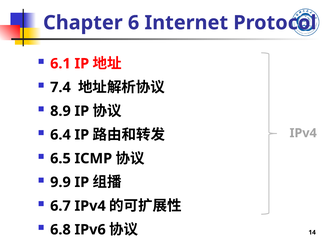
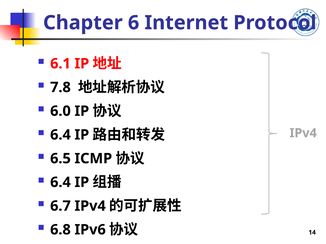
7.4: 7.4 -> 7.8 (60, 88)
8.9: 8.9 -> 6.0 (60, 111)
9.9: 9.9 -> 6.4 (60, 183)
